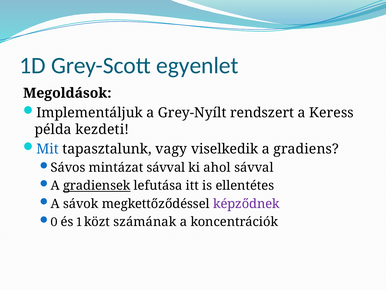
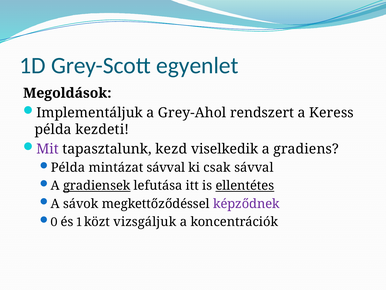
Grey-Nyílt: Grey-Nyílt -> Grey-Ahol (192, 113)
Mit colour: blue -> purple (48, 149)
vagy: vagy -> kezd (171, 149)
Sávos: Sávos -> Példa (68, 167)
ahol: ahol -> csak (217, 167)
ellentétes underline: none -> present (245, 185)
számának: számának -> vizsgáljuk (145, 221)
